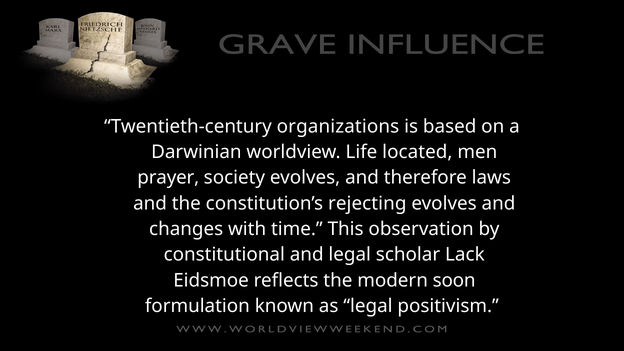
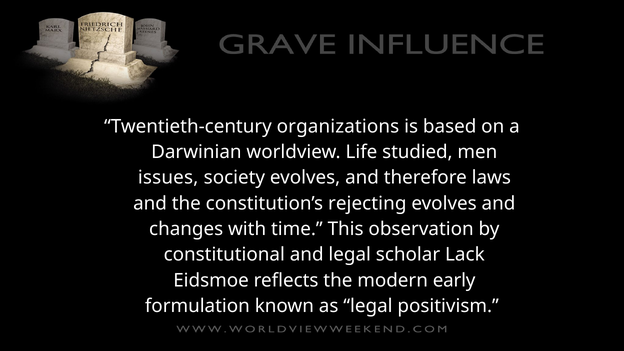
located: located -> studied (417, 152)
prayer: prayer -> issues (168, 178)
soon: soon -> early (454, 280)
